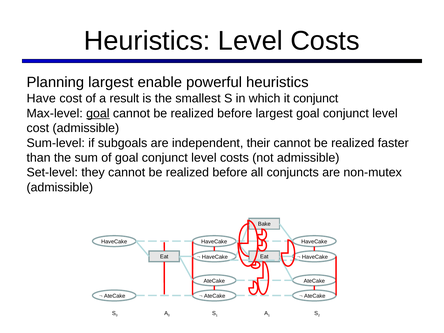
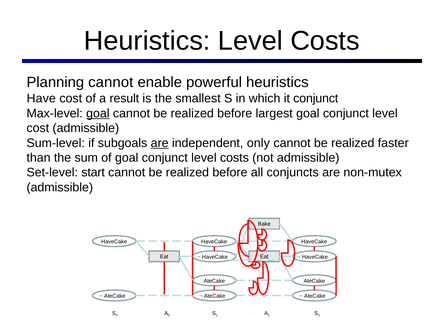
Planning largest: largest -> cannot (111, 82)
are underline: none -> present (160, 143)
their: their -> only (258, 143)
they: they -> start (93, 173)
